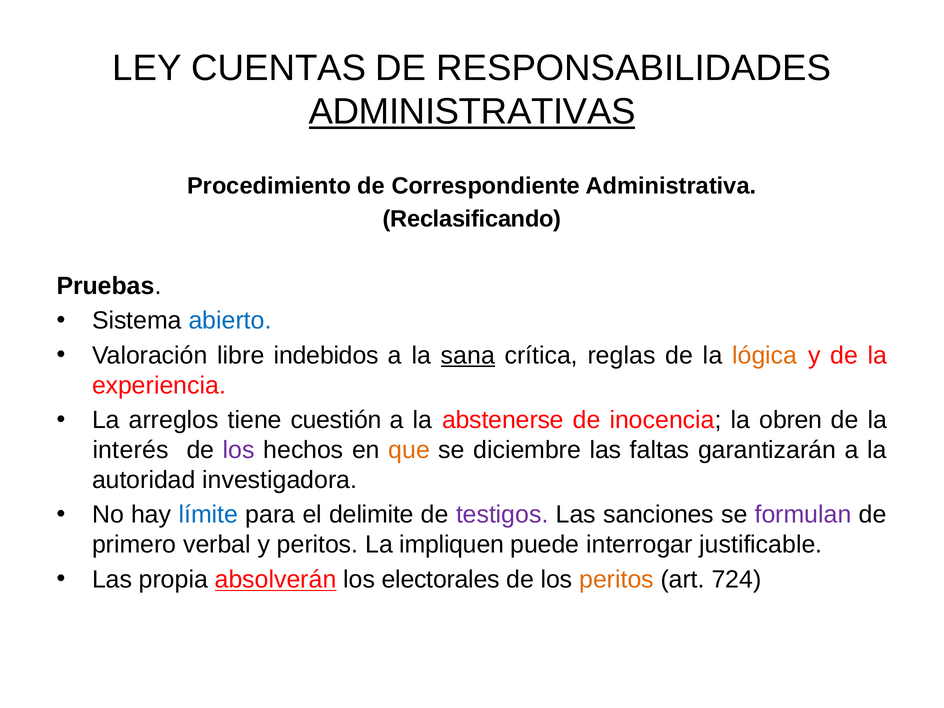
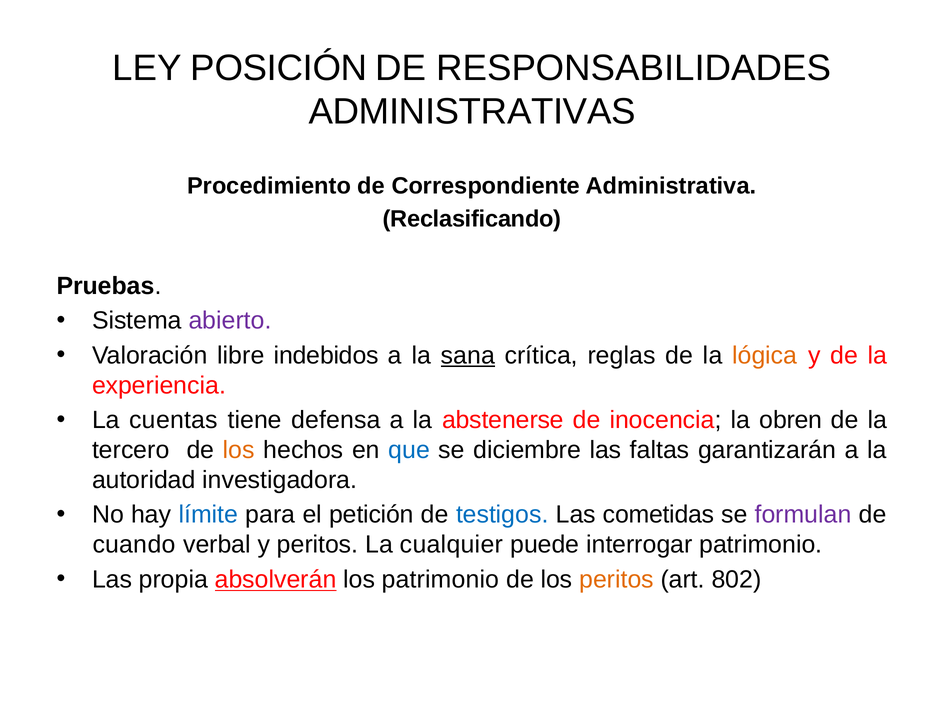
CUENTAS: CUENTAS -> POSICIÓN (279, 68)
ADMINISTRATIVAS underline: present -> none (472, 112)
abierto colour: blue -> purple (230, 321)
arreglos: arreglos -> cuentas (174, 420)
cuestión: cuestión -> defensa (336, 420)
interés: interés -> tercero (131, 450)
los colour: purple -> orange (239, 450)
que colour: orange -> blue (409, 450)
delimite: delimite -> petición (372, 515)
testigos colour: purple -> blue (502, 515)
sanciones: sanciones -> cometidas (659, 515)
primero: primero -> cuando (134, 545)
impliquen: impliquen -> cualquier (451, 545)
interrogar justificable: justificable -> patrimonio (761, 545)
los electorales: electorales -> patrimonio (440, 579)
724: 724 -> 802 (737, 579)
